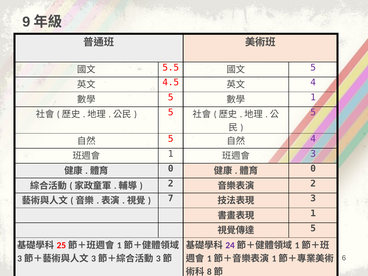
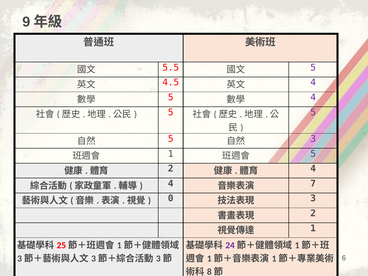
1: 1 -> 4 (313, 97)
4: 4 -> 3 (313, 139)
3: 3 -> 5 (313, 154)
0: 0 -> 2 (171, 169)
0: 0 -> 4 (313, 169)
2: 2 -> 4 (171, 184)
2: 2 -> 7 (313, 184)
7: 7 -> 0 (171, 198)
1: 1 -> 2 (313, 213)
5: 5 -> 1 (313, 228)
